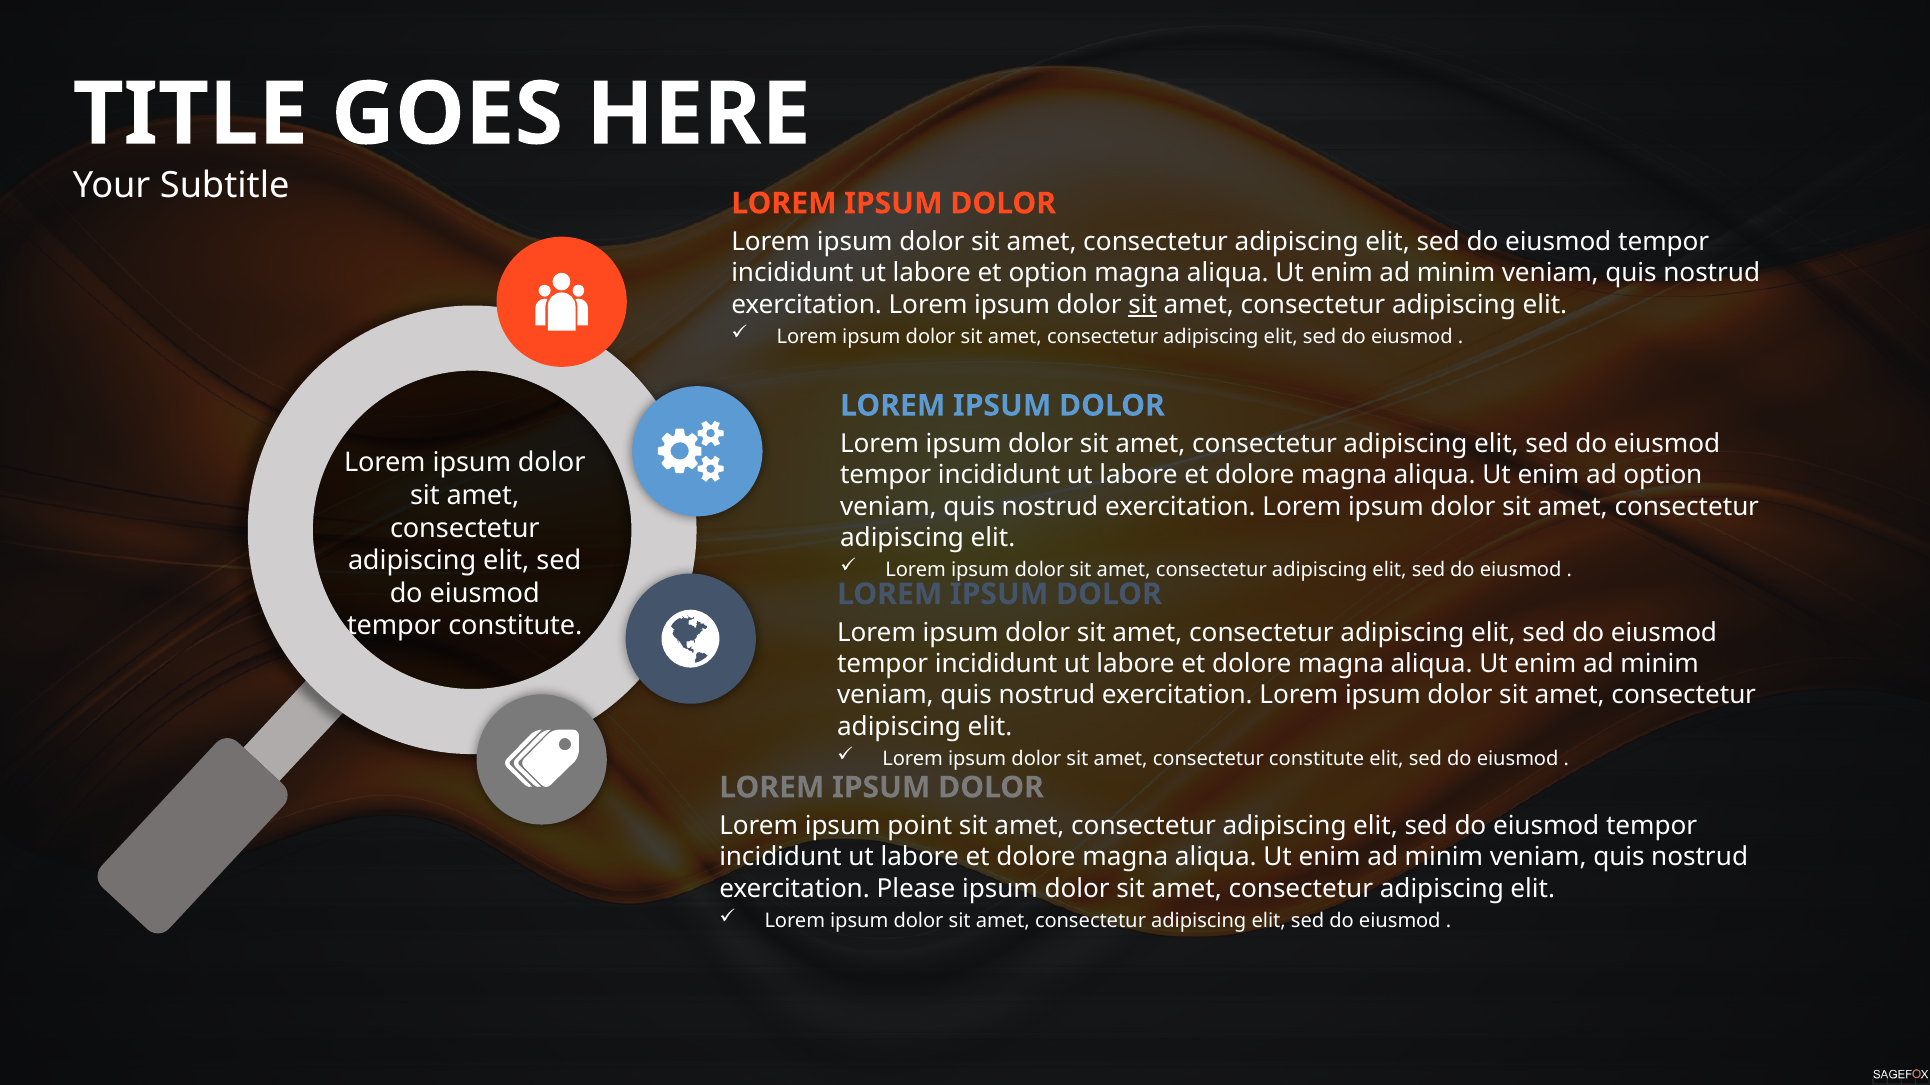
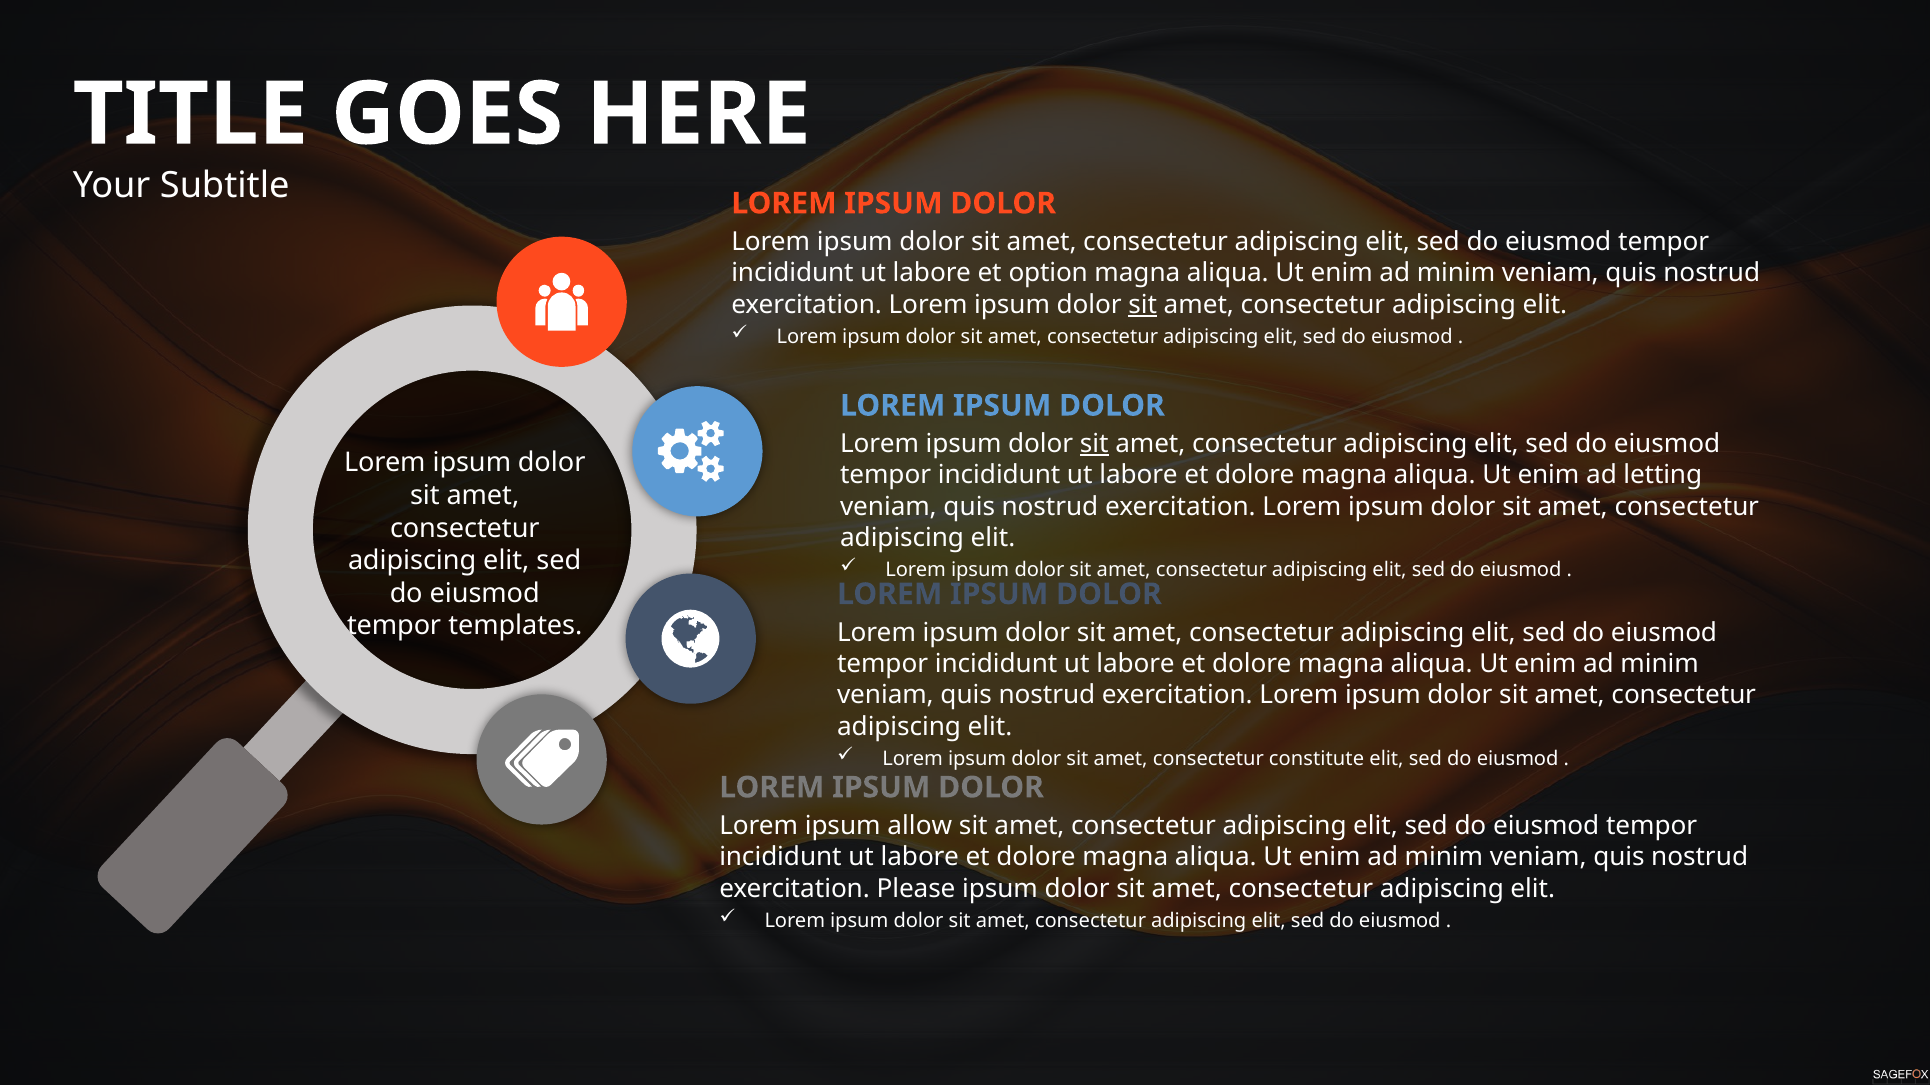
sit underline: none -> present (1094, 444)
ad option: option -> letting (1663, 476)
tempor constitute: constitute -> templates (515, 626)
point: point -> allow (920, 826)
